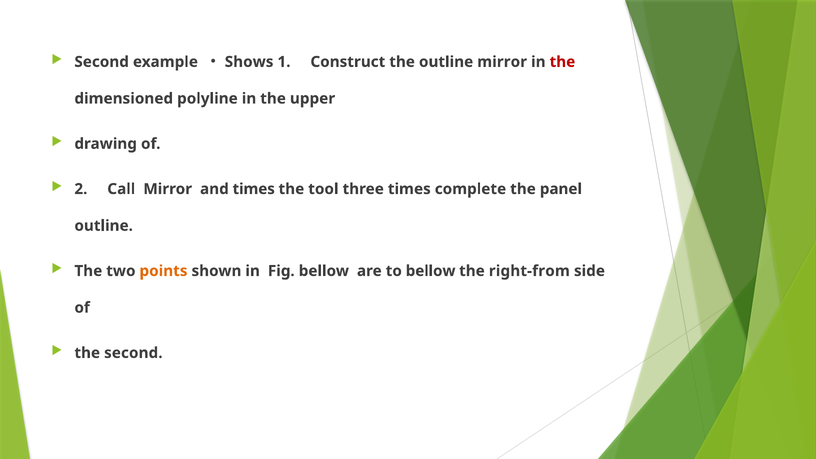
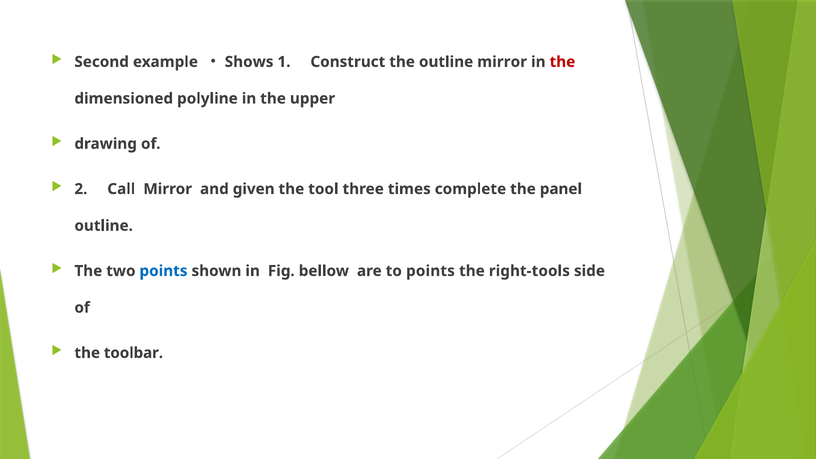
and times: times -> given (254, 189)
points colour: orange -> blue (163, 271)
to bellow: bellow -> points (430, 271)
right-from: right-from -> right-tools (529, 271)
the second: second -> toolbar (133, 353)
